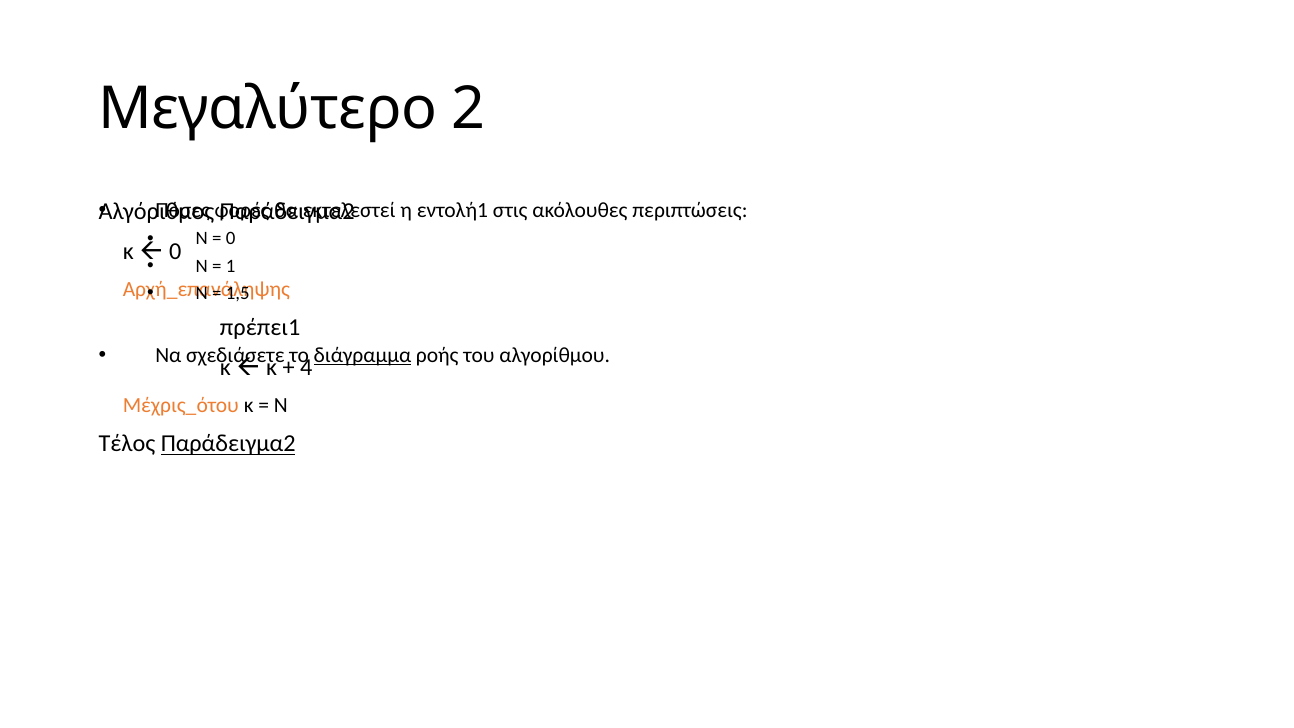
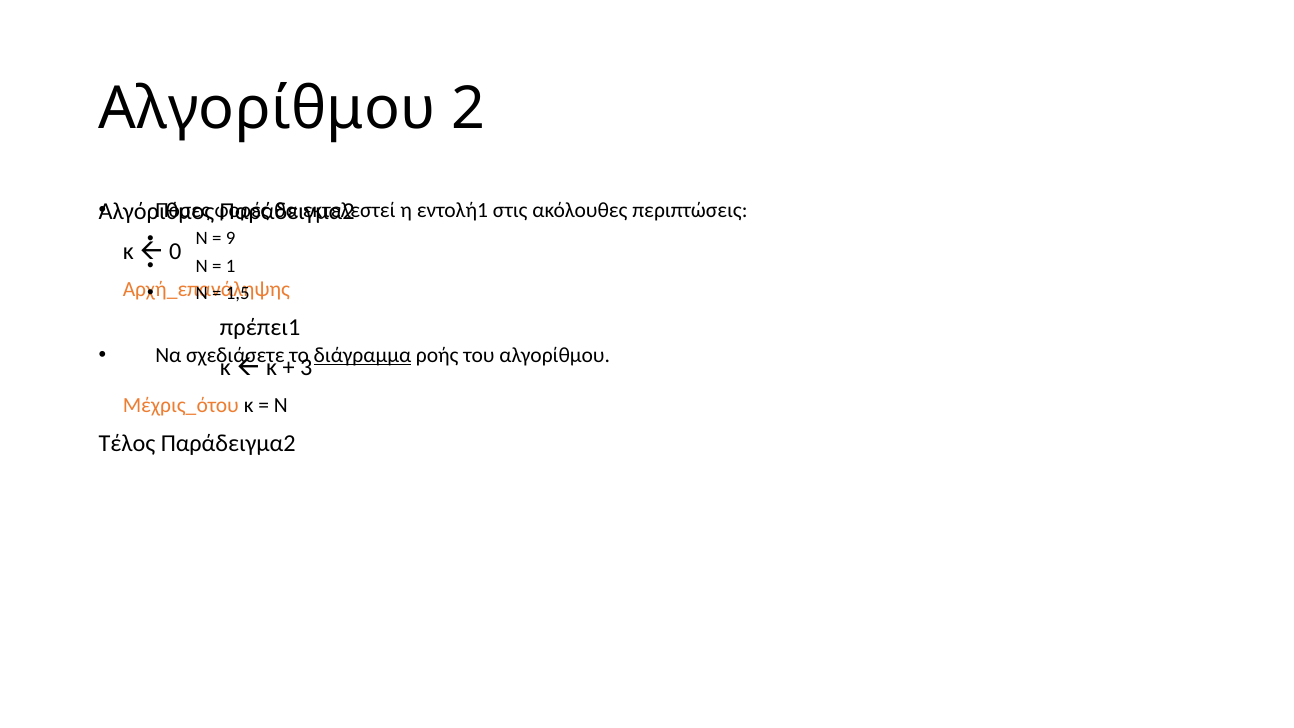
Μεγαλύτερο: Μεγαλύτερο -> Αλγορίθμου (267, 109)
0: 0 -> 9 (231, 239)
4: 4 -> 3 (306, 367)
Παράδειγμα2 underline: present -> none (228, 444)
